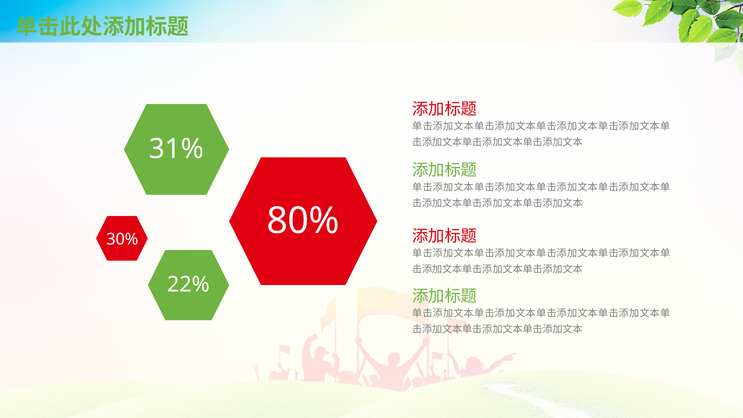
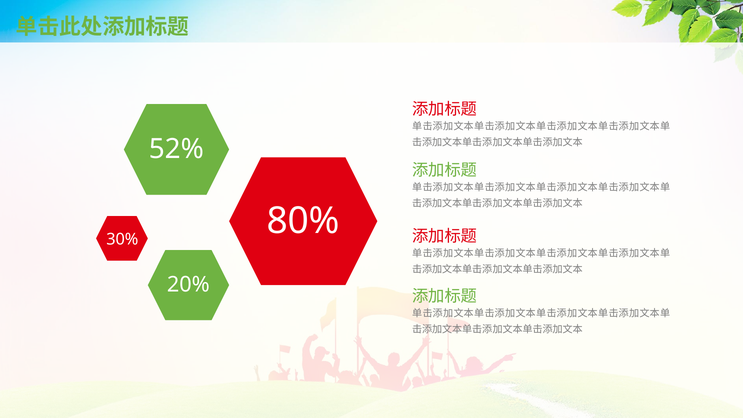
31%: 31% -> 52% (176, 149)
22%: 22% -> 20% (188, 285)
